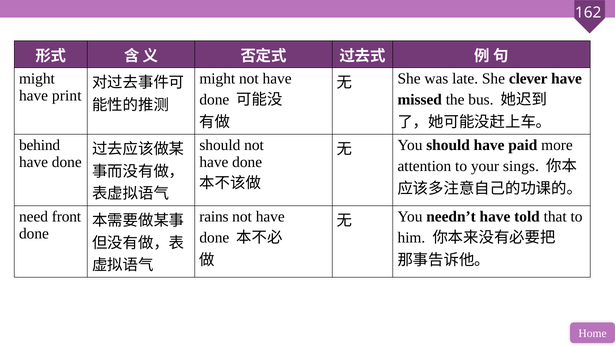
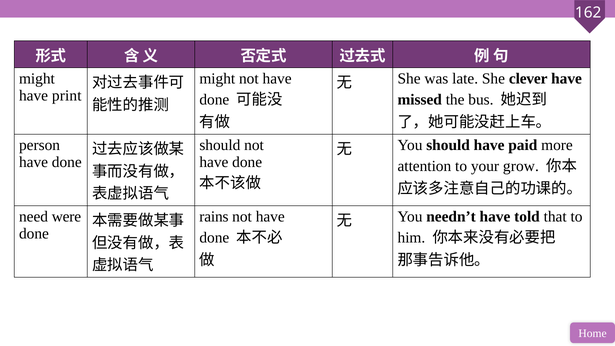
behind: behind -> person (40, 145)
sings: sings -> grow (521, 166)
front: front -> were (66, 217)
